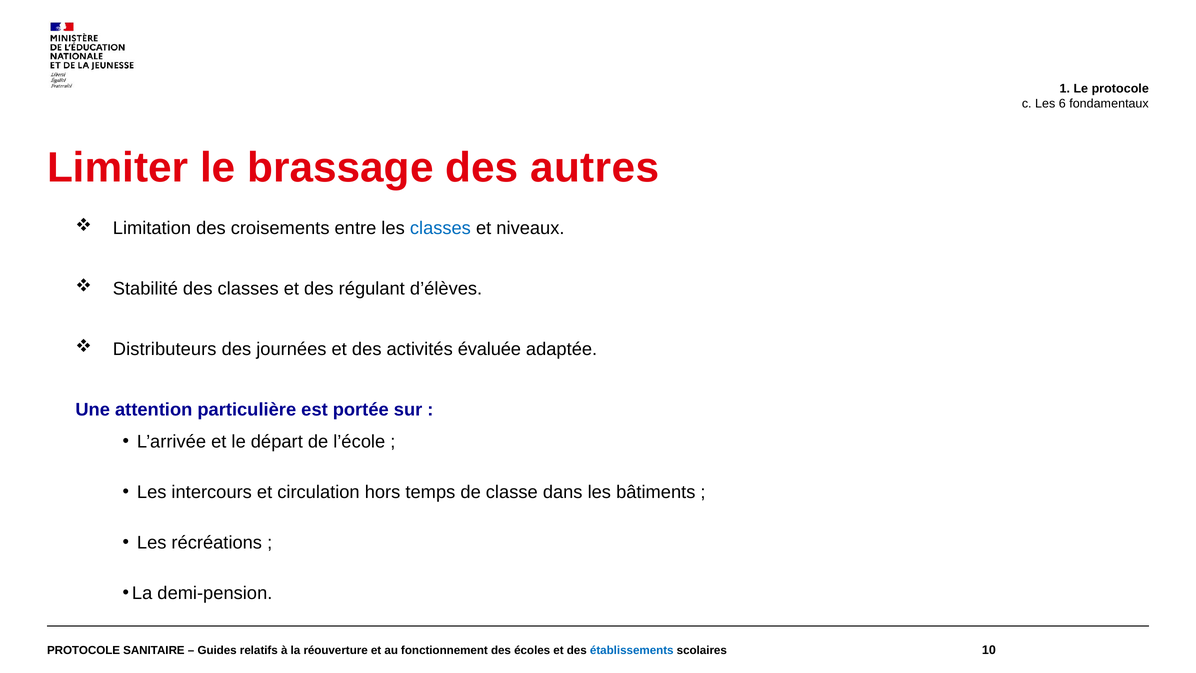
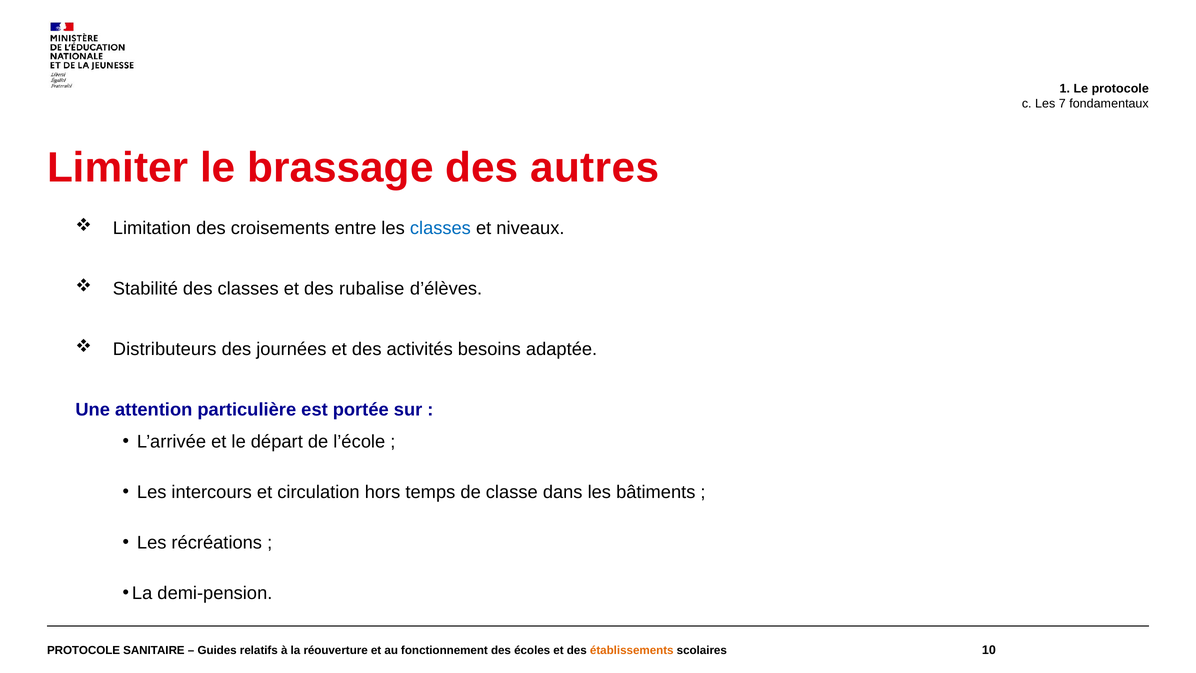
6: 6 -> 7 (1062, 103)
régulant: régulant -> rubalise (372, 289)
évaluée: évaluée -> besoins (489, 349)
établissements colour: blue -> orange (632, 650)
